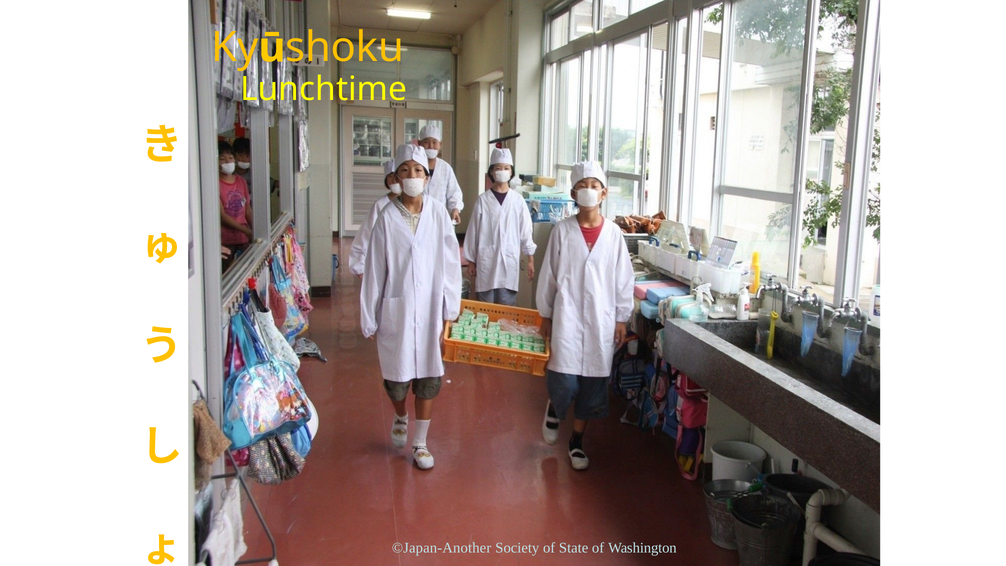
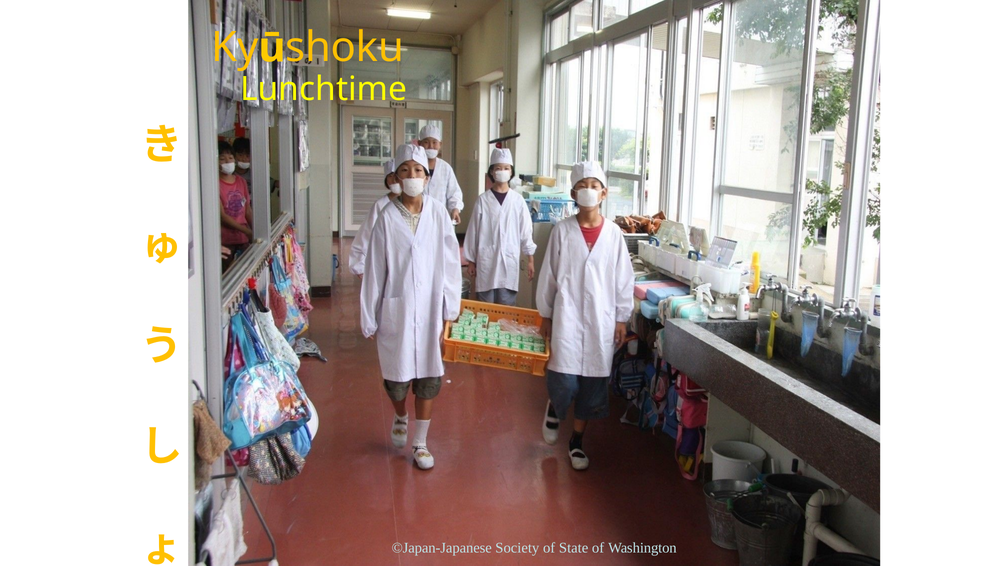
©Japan-Another: ©Japan-Another -> ©Japan-Japanese (442, 548)
